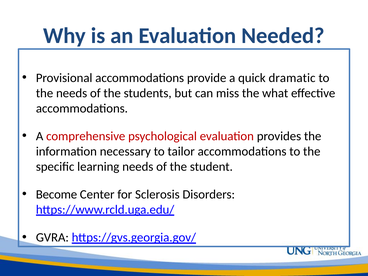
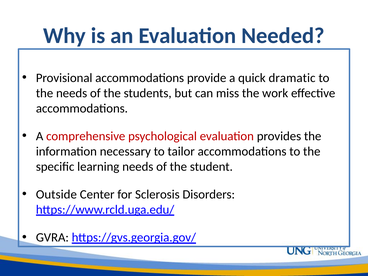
what: what -> work (275, 93)
Become: Become -> Outside (56, 194)
